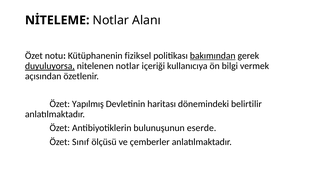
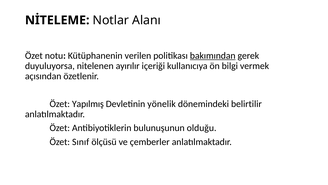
fiziksel: fiziksel -> verilen (138, 55)
duyuluyorsa underline: present -> none (50, 66)
nitelenen notlar: notlar -> ayırılır (128, 66)
haritası: haritası -> yönelik (162, 104)
eserde: eserde -> olduğu (202, 128)
